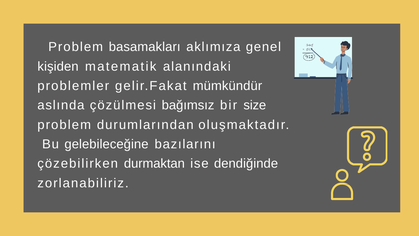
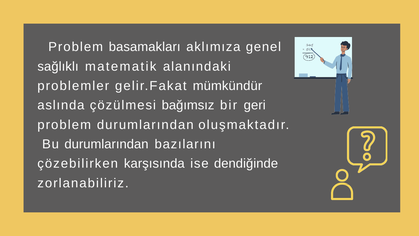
kişiden: kişiden -> sağlıklı (58, 66)
size: size -> geri (255, 105)
Bu gelebileceğine: gelebileceğine -> durumlarından (106, 144)
durmaktan: durmaktan -> karşısında (154, 163)
